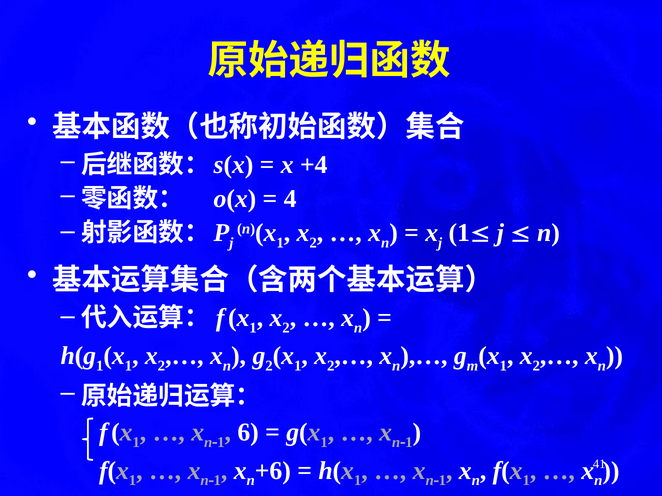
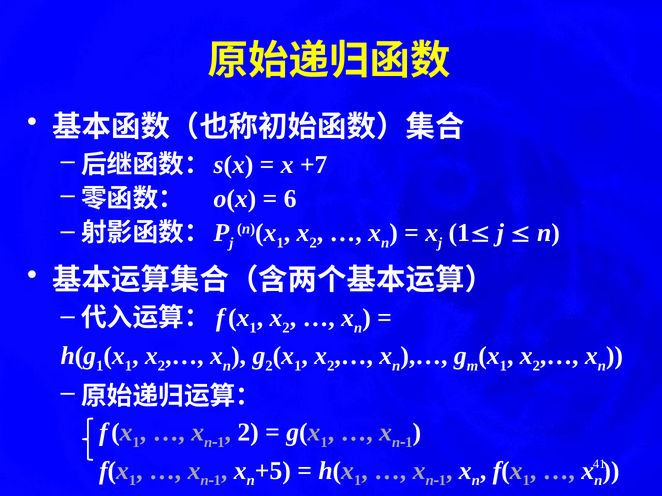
+4: +4 -> +7 (314, 165)
4: 4 -> 6 (290, 199)
6: 6 -> 2 (248, 433)
+6: +6 -> +5 (273, 471)
